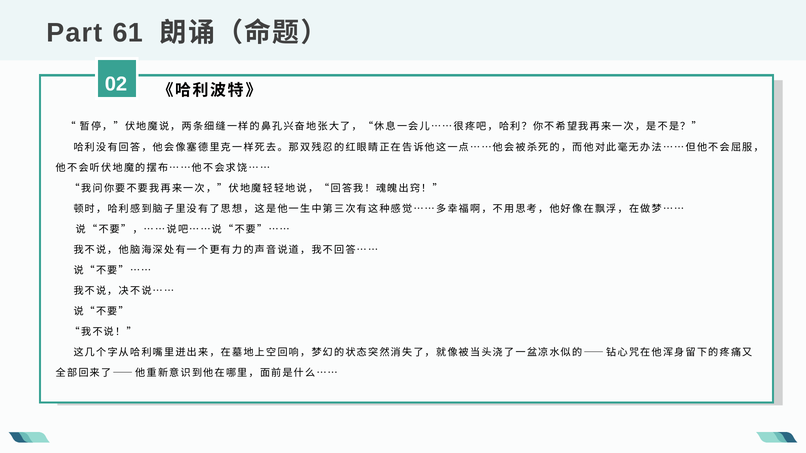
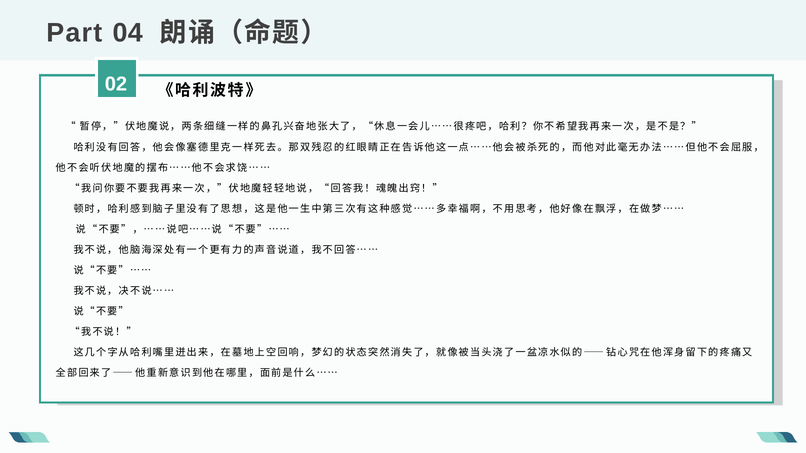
61: 61 -> 04 (128, 33)
